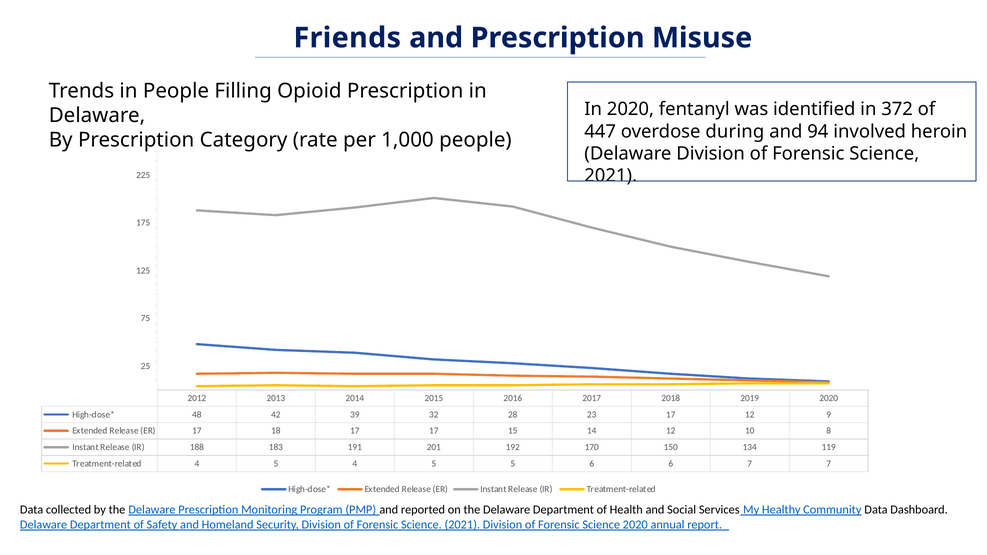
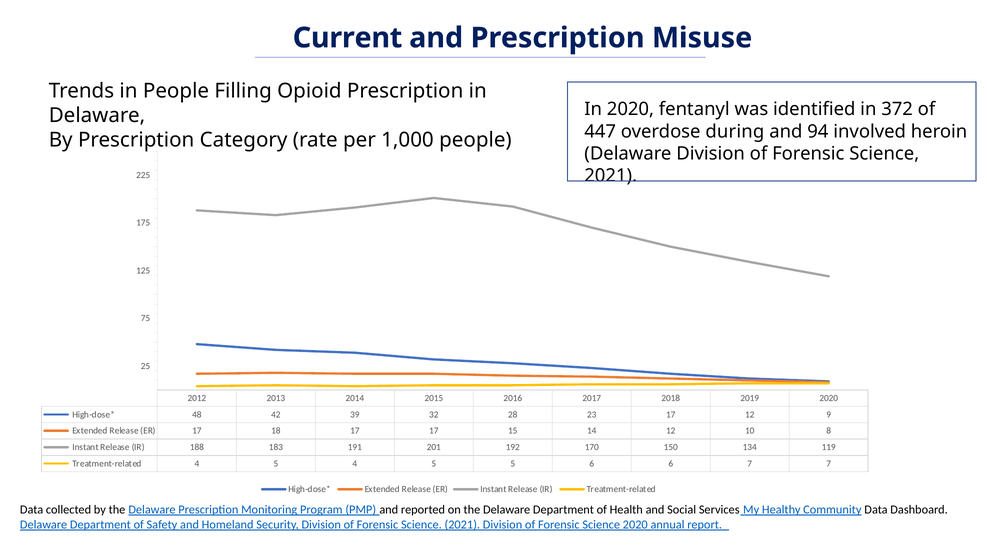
Friends: Friends -> Current (348, 38)
